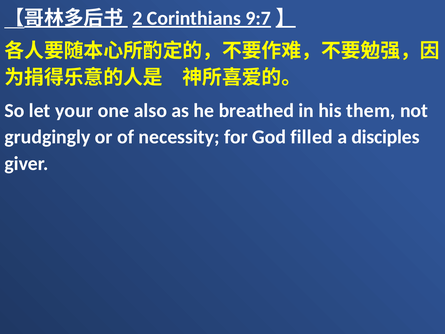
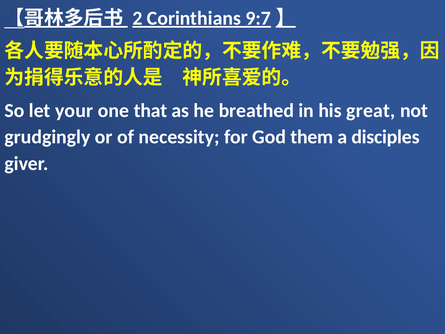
also: also -> that (150, 110)
them: them -> great (371, 110)
filled: filled -> them (312, 137)
